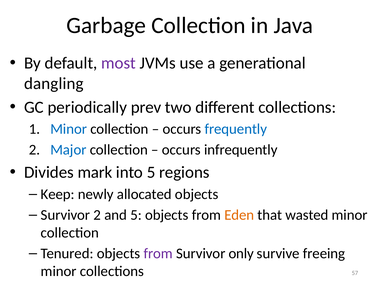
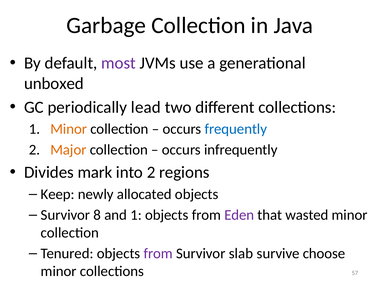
dangling: dangling -> unboxed (54, 83)
prev: prev -> lead (146, 107)
Minor colour: blue -> orange (69, 129)
Major colour: blue -> orange (68, 150)
into 5: 5 -> 2 (151, 172)
Survivor 2: 2 -> 8 (97, 215)
and 5: 5 -> 1 (136, 215)
Eden colour: orange -> purple (239, 215)
only: only -> slab (241, 253)
freeing: freeing -> choose (324, 253)
